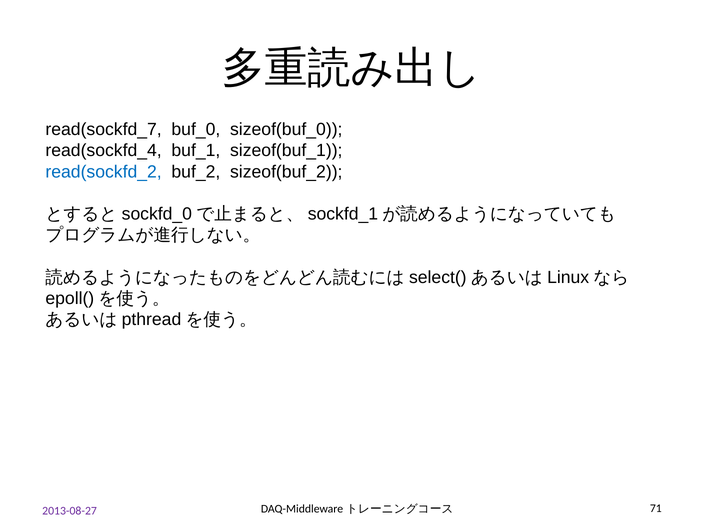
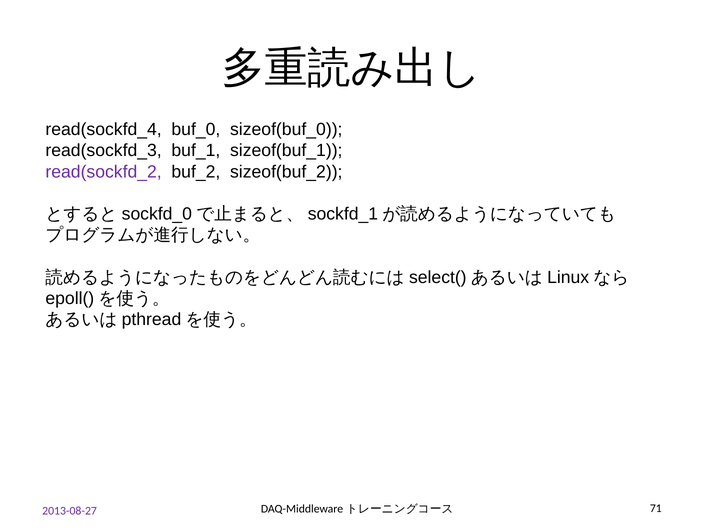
read(sockfd_7: read(sockfd_7 -> read(sockfd_4 (104, 130)
read(sockfd_4: read(sockfd_4 -> read(sockfd_3 (104, 151)
read(sockfd_2 colour: blue -> purple (104, 172)
